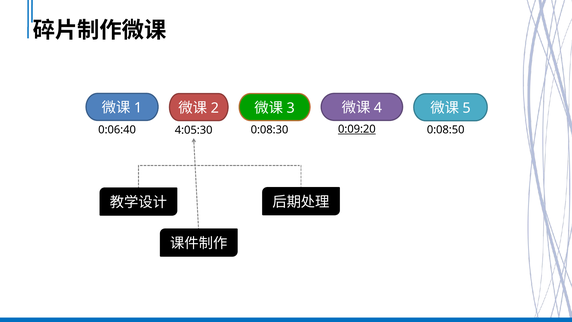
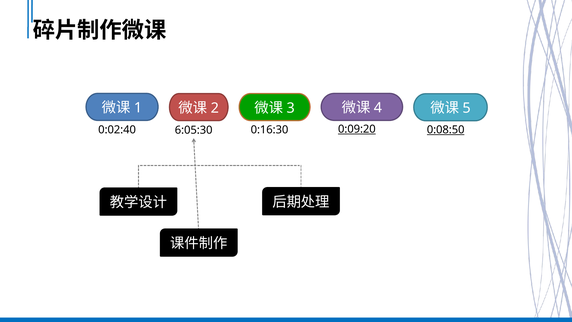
0:06:40: 0:06:40 -> 0:02:40 (117, 130)
0:08:30: 0:08:30 -> 0:16:30 (269, 130)
0:08:50 underline: none -> present (446, 130)
4:05:30: 4:05:30 -> 6:05:30 (194, 130)
